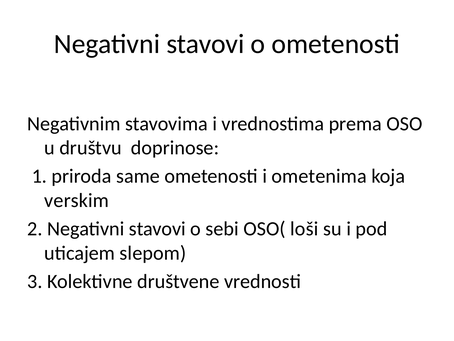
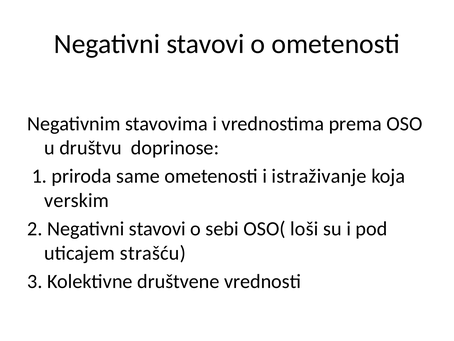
ometenima: ometenima -> istraživanje (319, 176)
slepom: slepom -> strašću (153, 253)
